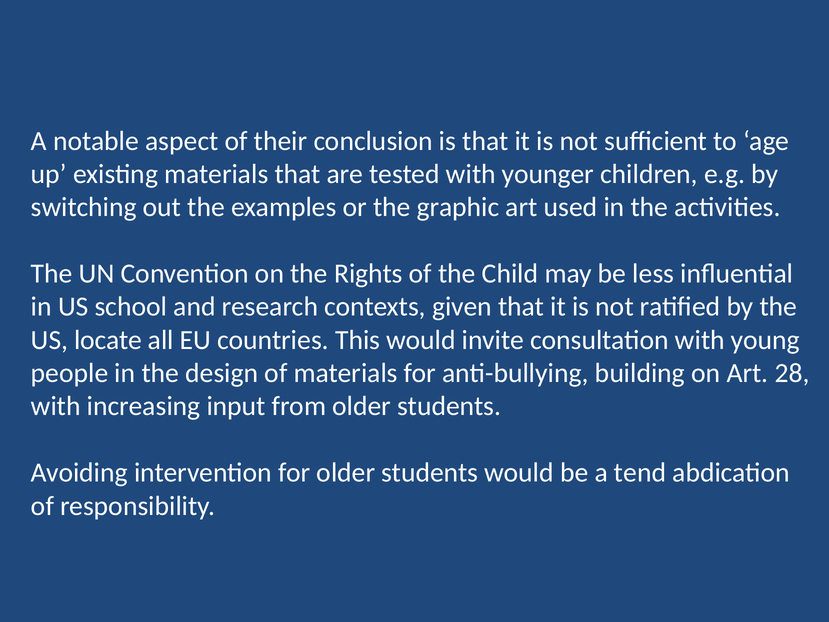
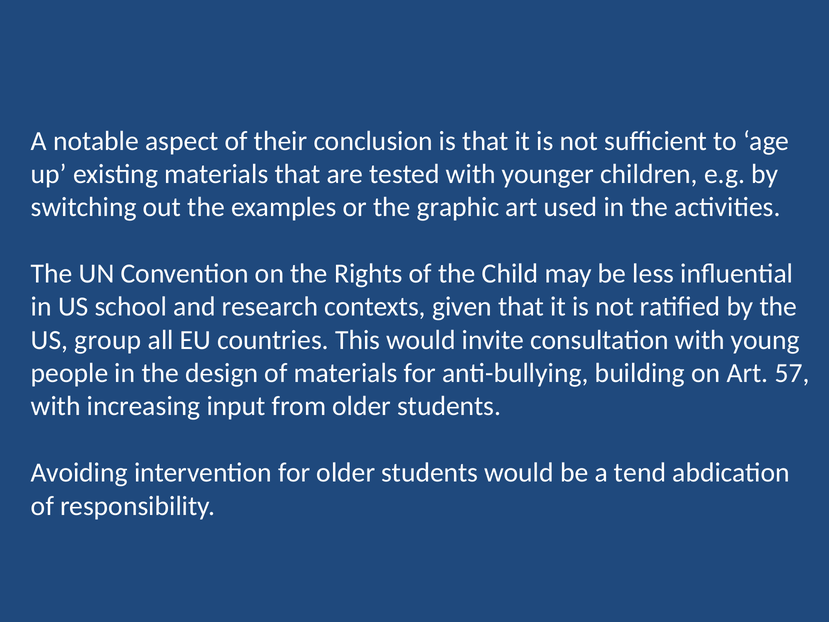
locate: locate -> group (108, 340)
28: 28 -> 57 (792, 373)
